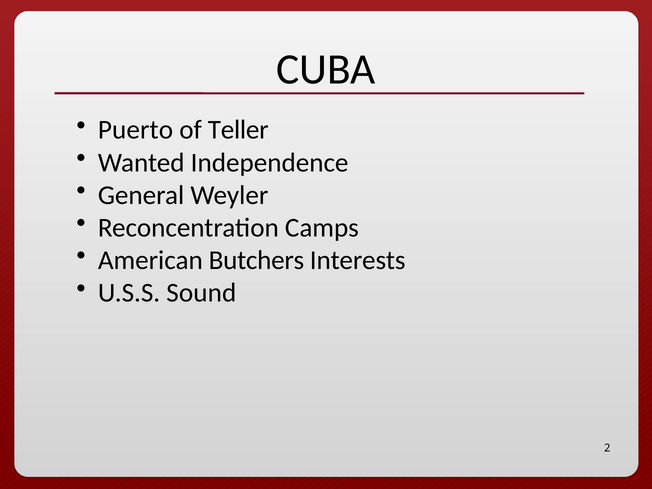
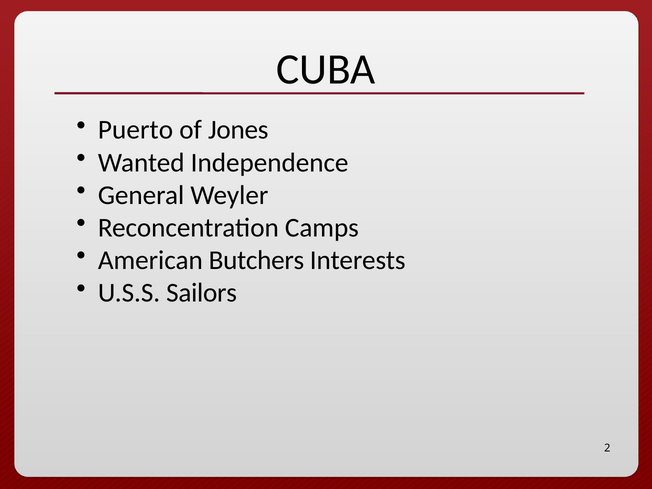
Teller: Teller -> Jones (238, 130)
Sound: Sound -> Sailors (202, 293)
